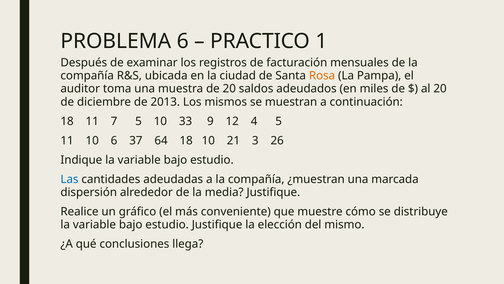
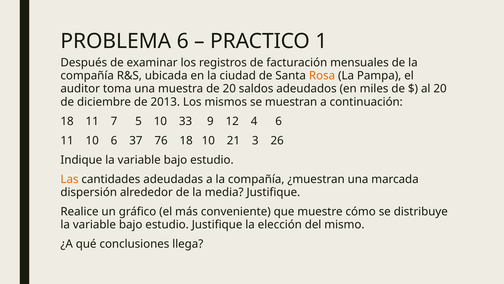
4 5: 5 -> 6 (279, 121)
64: 64 -> 76 (161, 140)
Las colour: blue -> orange (69, 179)
